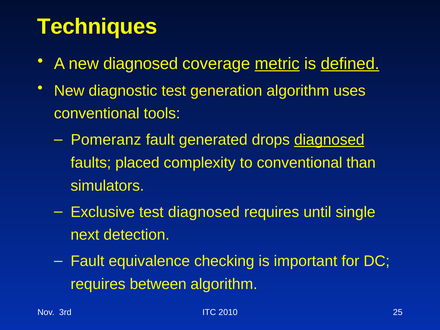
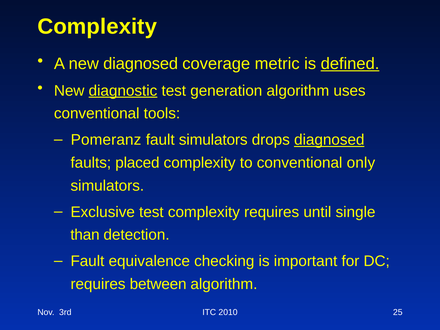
Techniques: Techniques -> Complexity (97, 26)
metric underline: present -> none (277, 64)
diagnostic underline: none -> present (123, 91)
fault generated: generated -> simulators (213, 140)
than: than -> only (361, 163)
test diagnosed: diagnosed -> complexity (204, 212)
next: next -> than (85, 235)
